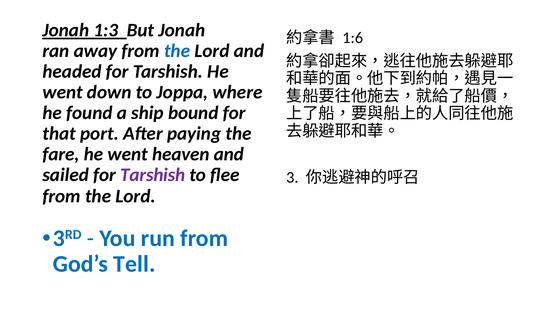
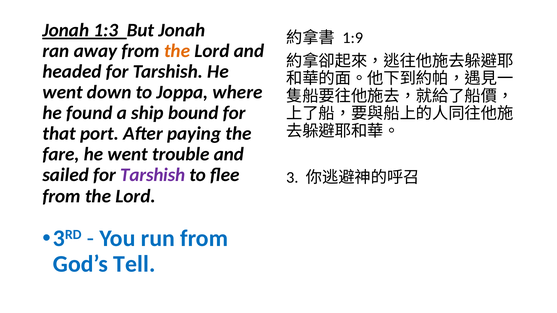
1:6: 1:6 -> 1:9 (353, 38)
the colour: blue -> orange (177, 51)
heaven: heaven -> trouble (181, 154)
